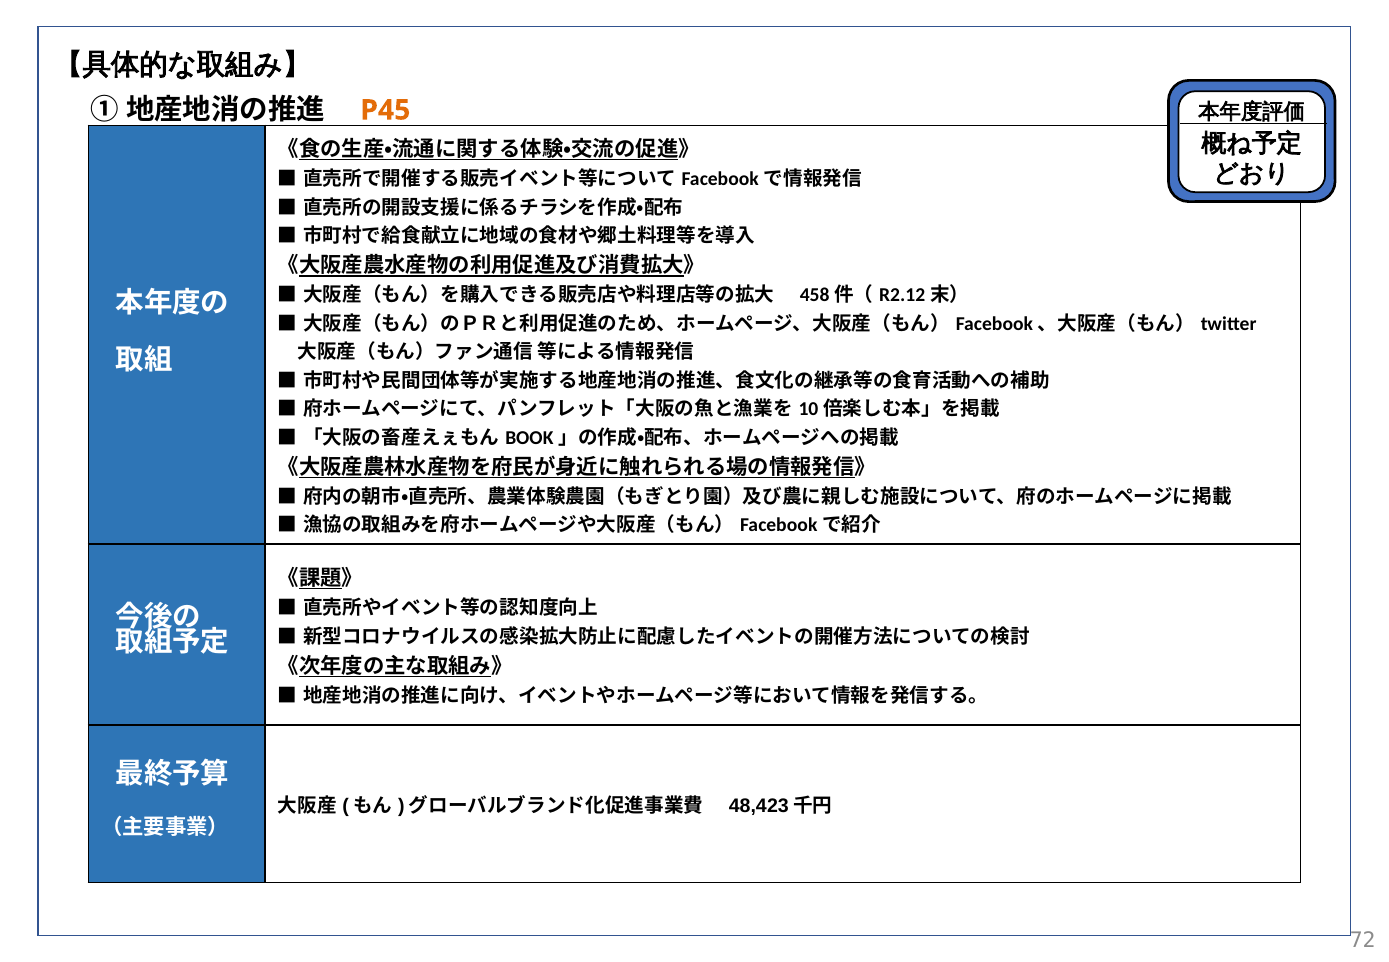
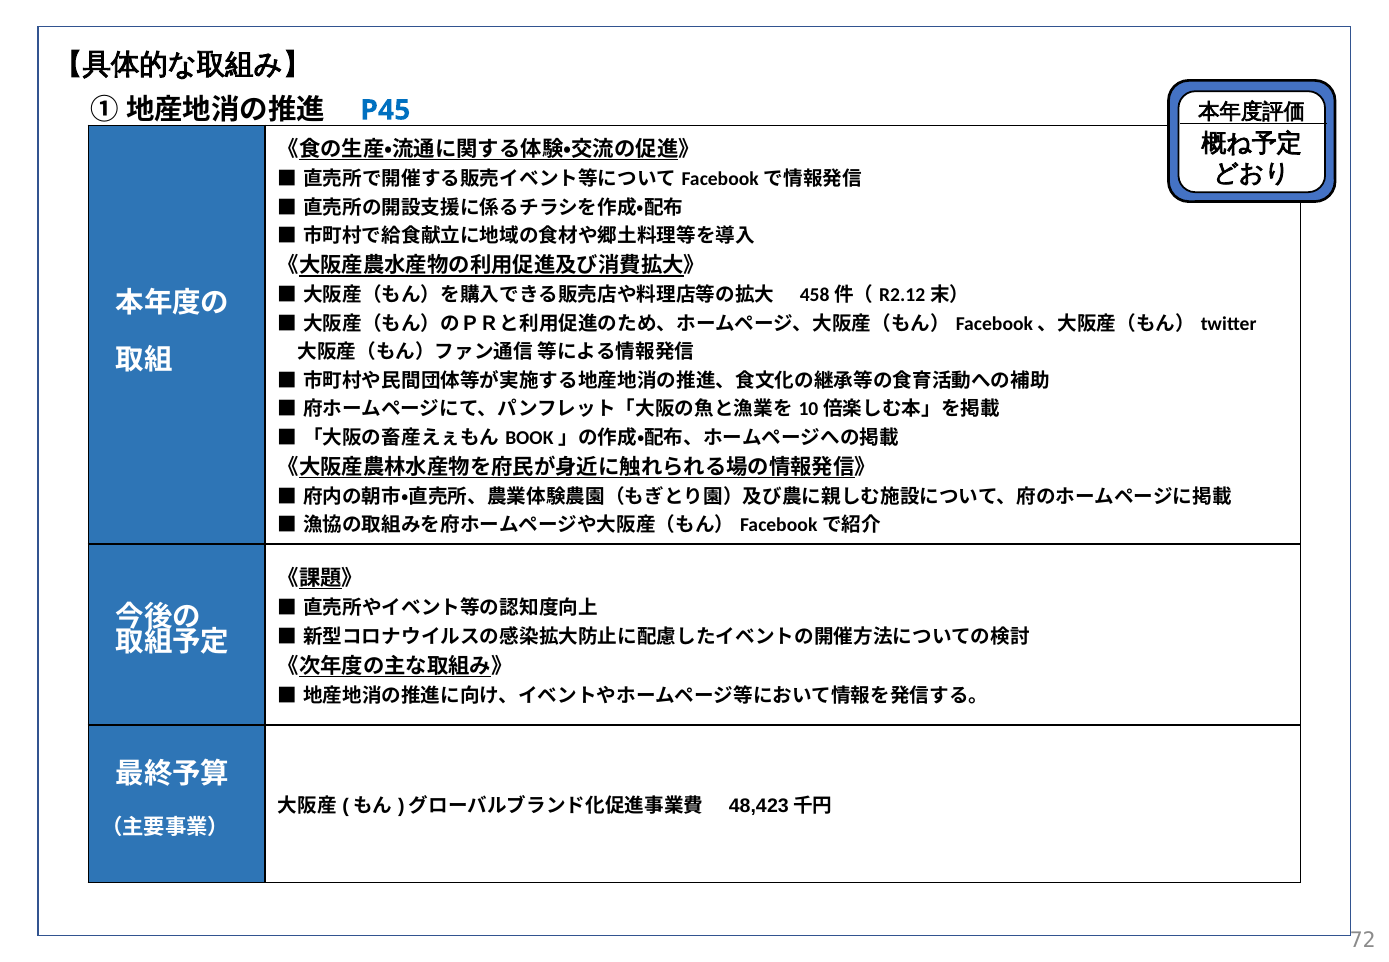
P45 colour: orange -> blue (385, 110)
